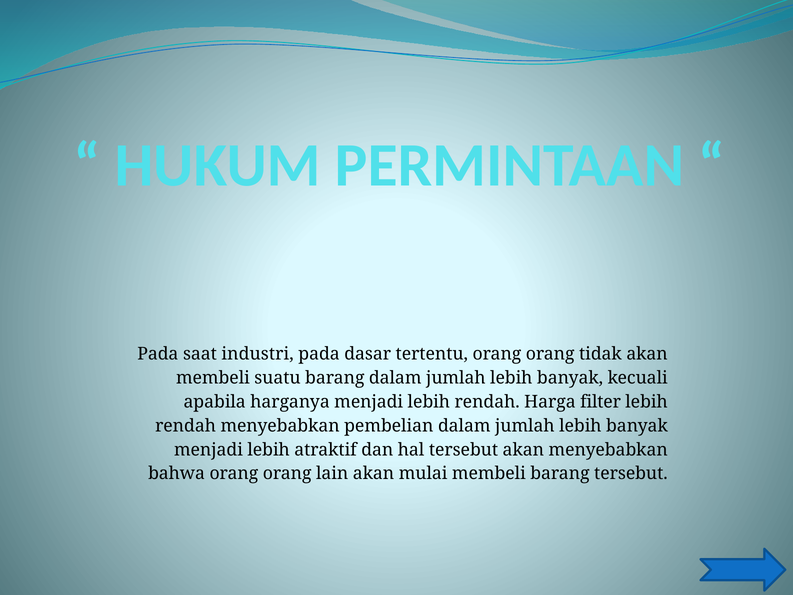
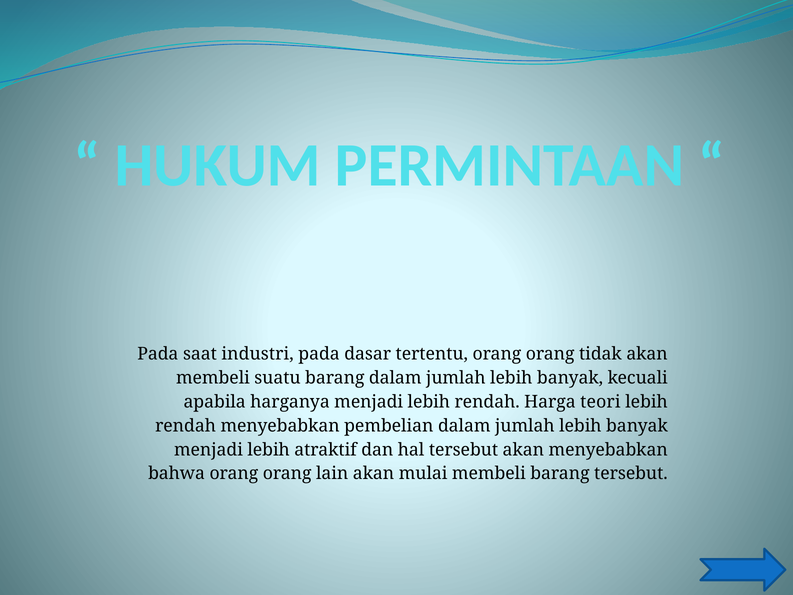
filter: filter -> teori (600, 402)
